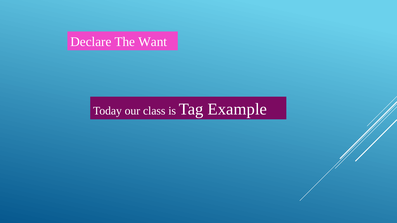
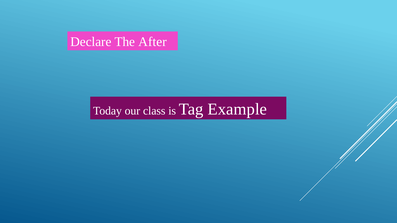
Want: Want -> After (153, 42)
